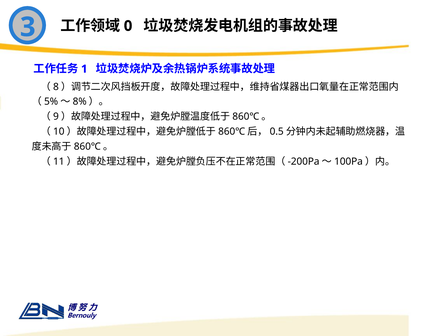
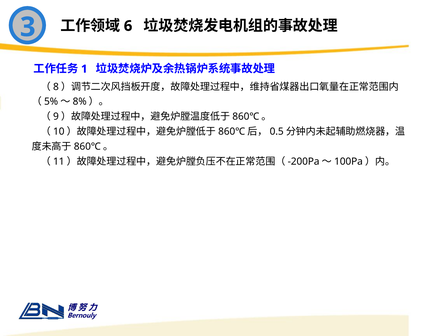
0: 0 -> 6 (128, 26)
